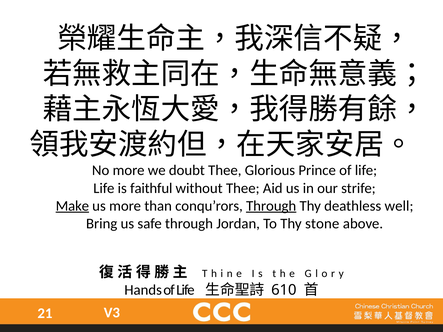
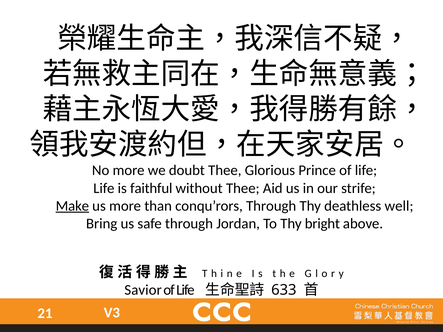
Through underline: present -> none (271, 206)
stone: stone -> bright (322, 224)
Hands: Hands -> Savior (143, 290)
610: 610 -> 633 (284, 290)
